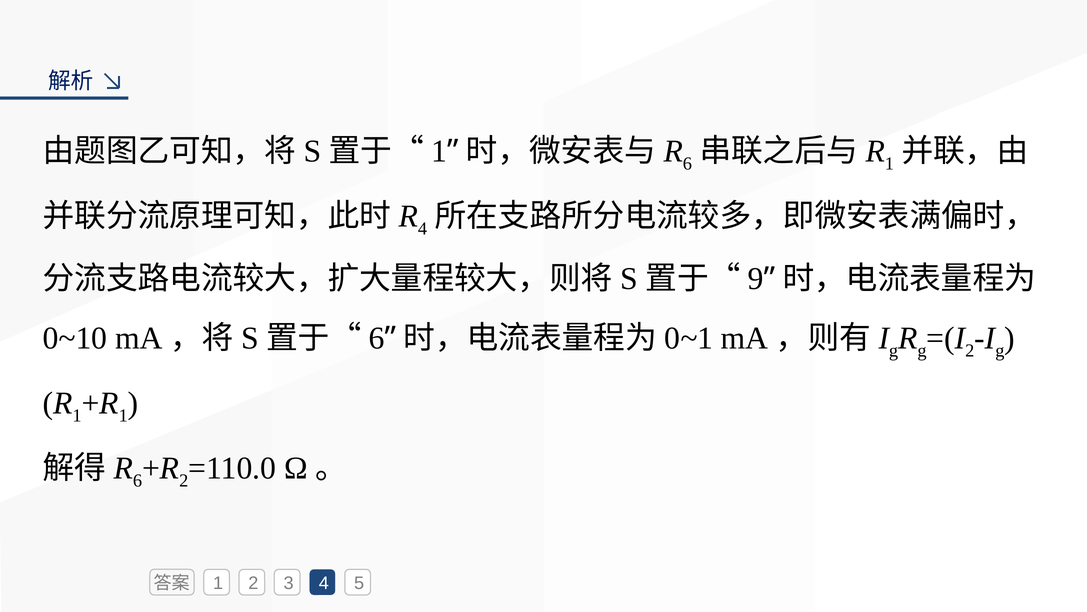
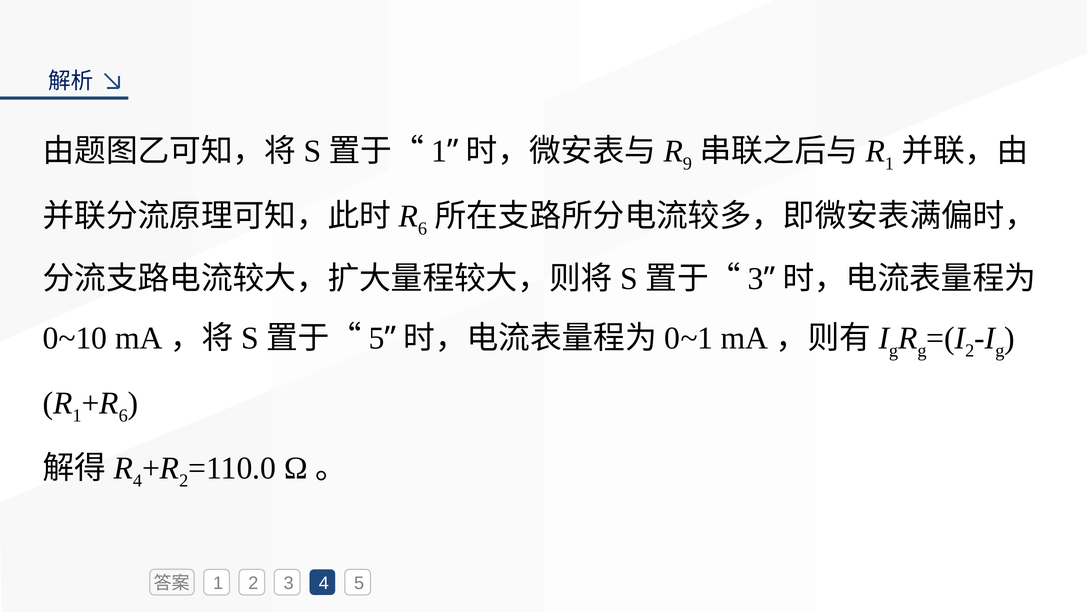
6: 6 -> 9 (687, 164)
4: 4 -> 6 (422, 228)
9: 9 -> 3 (756, 279)
6: 6 -> 5 (377, 338)
1: 1 -> 6 (123, 415)
6: 6 -> 4 (138, 480)
